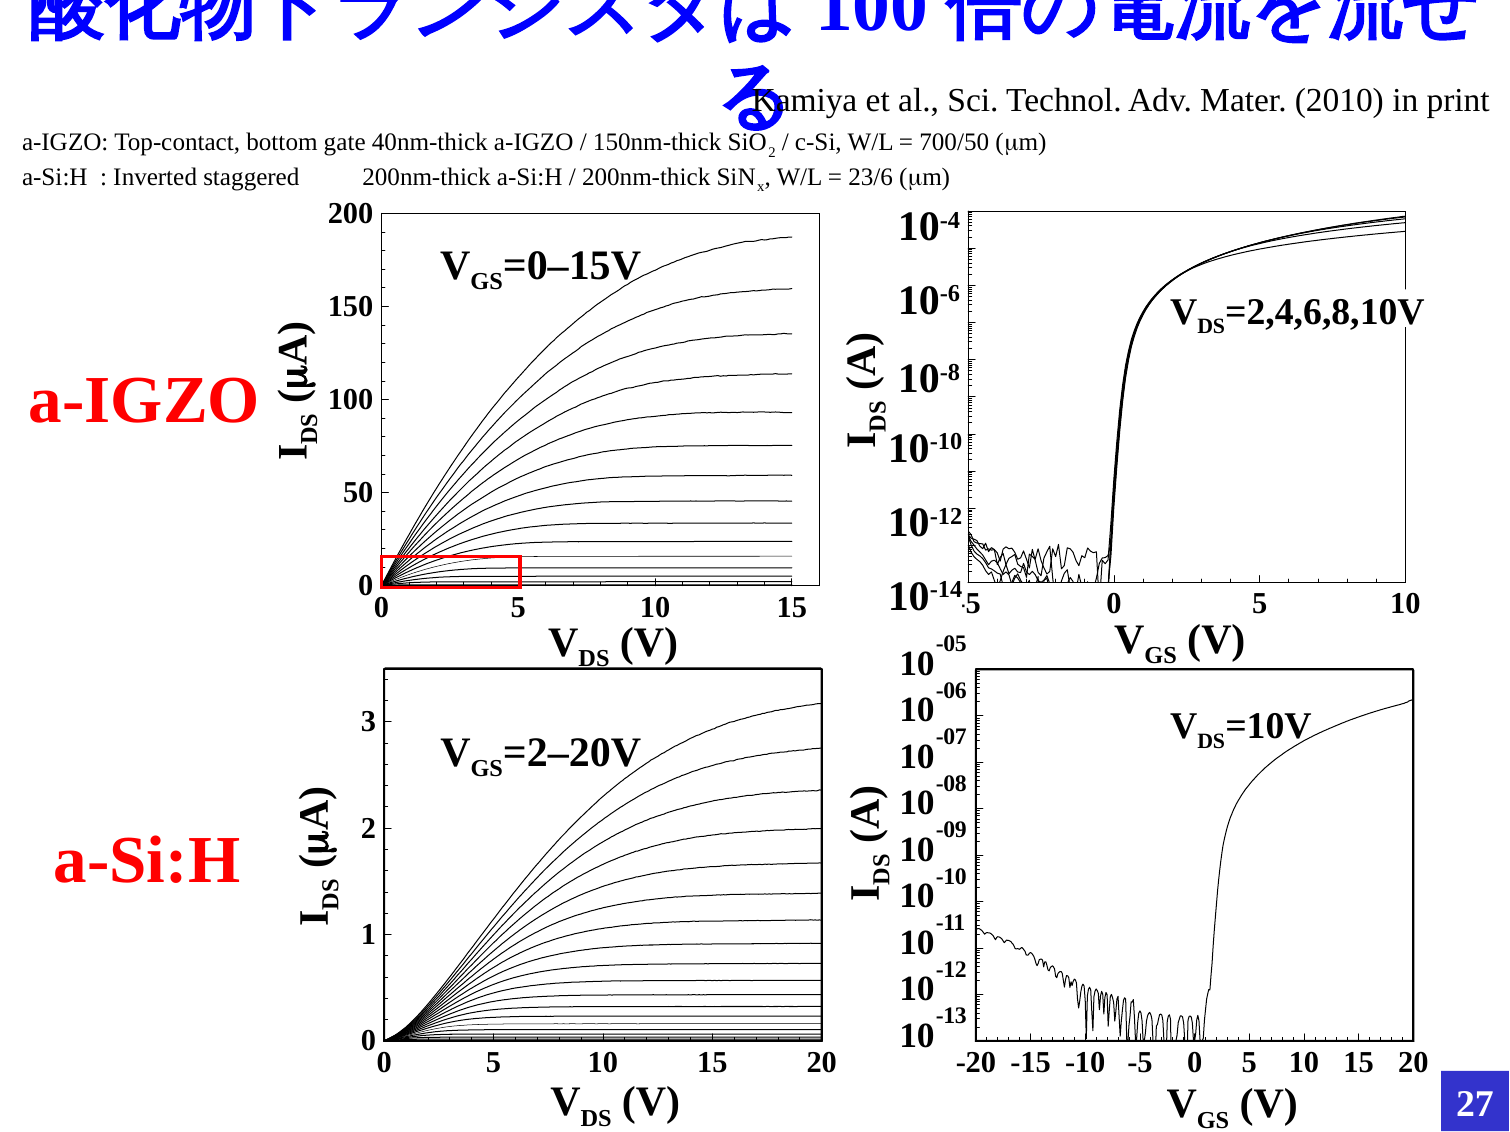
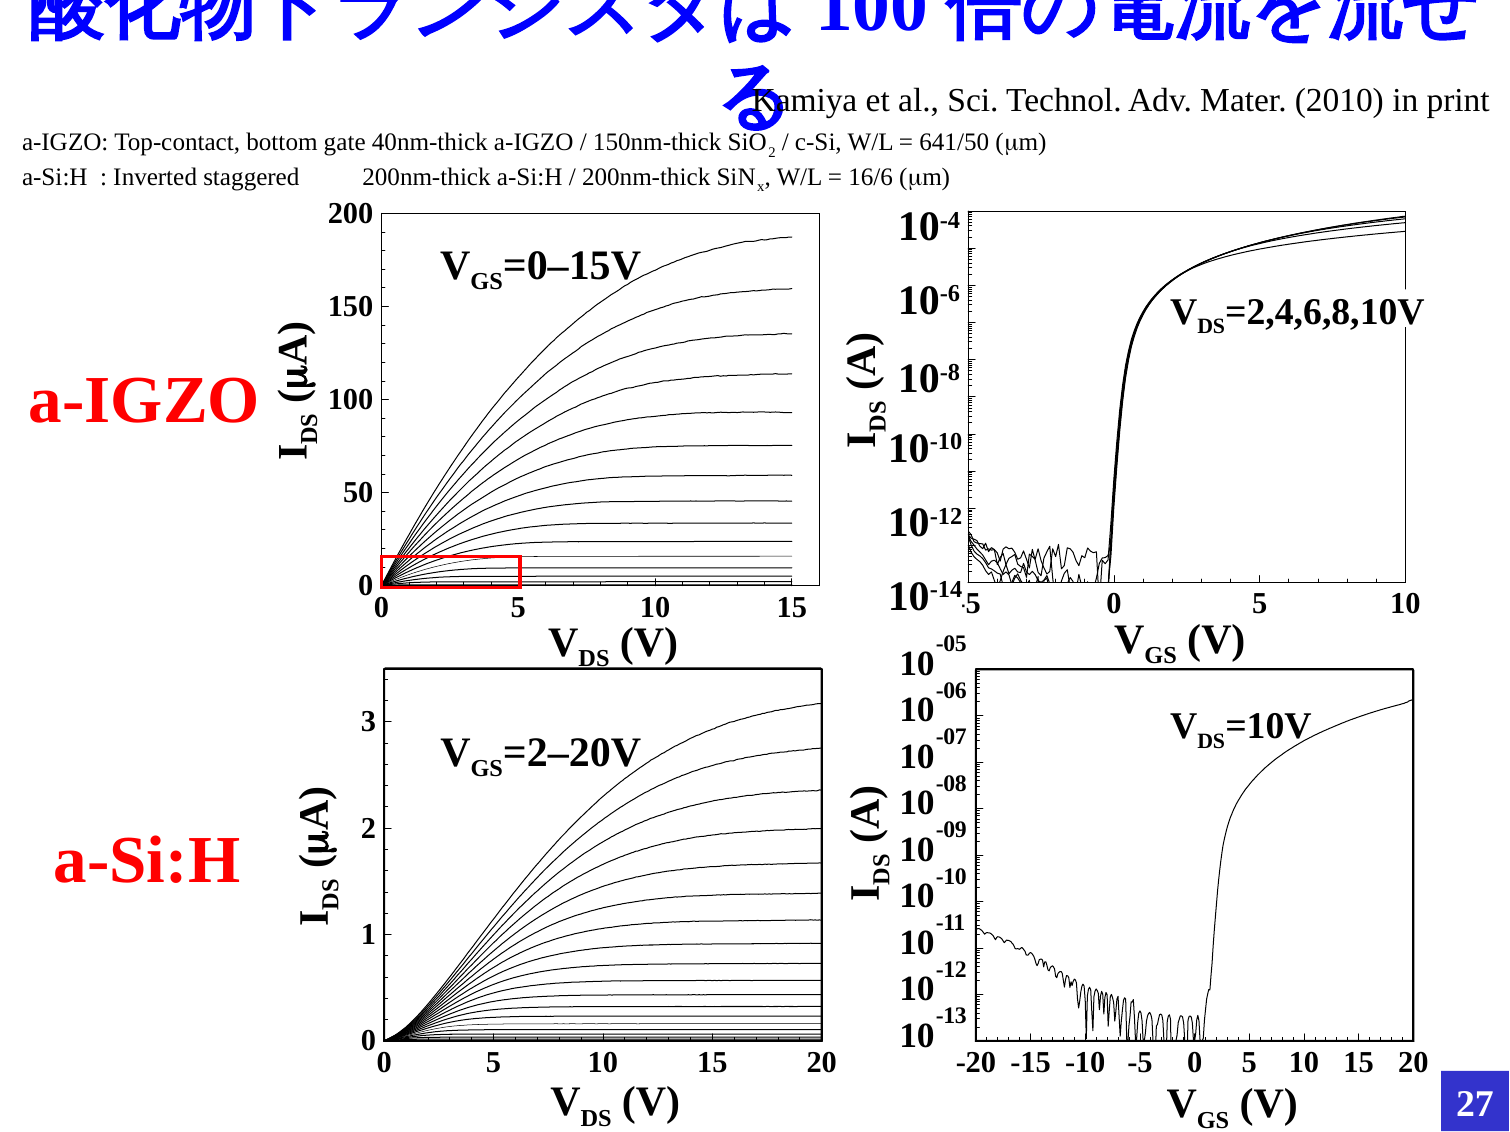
700/50: 700/50 -> 641/50 (954, 143)
23/6: 23/6 -> 16/6 (871, 177)
